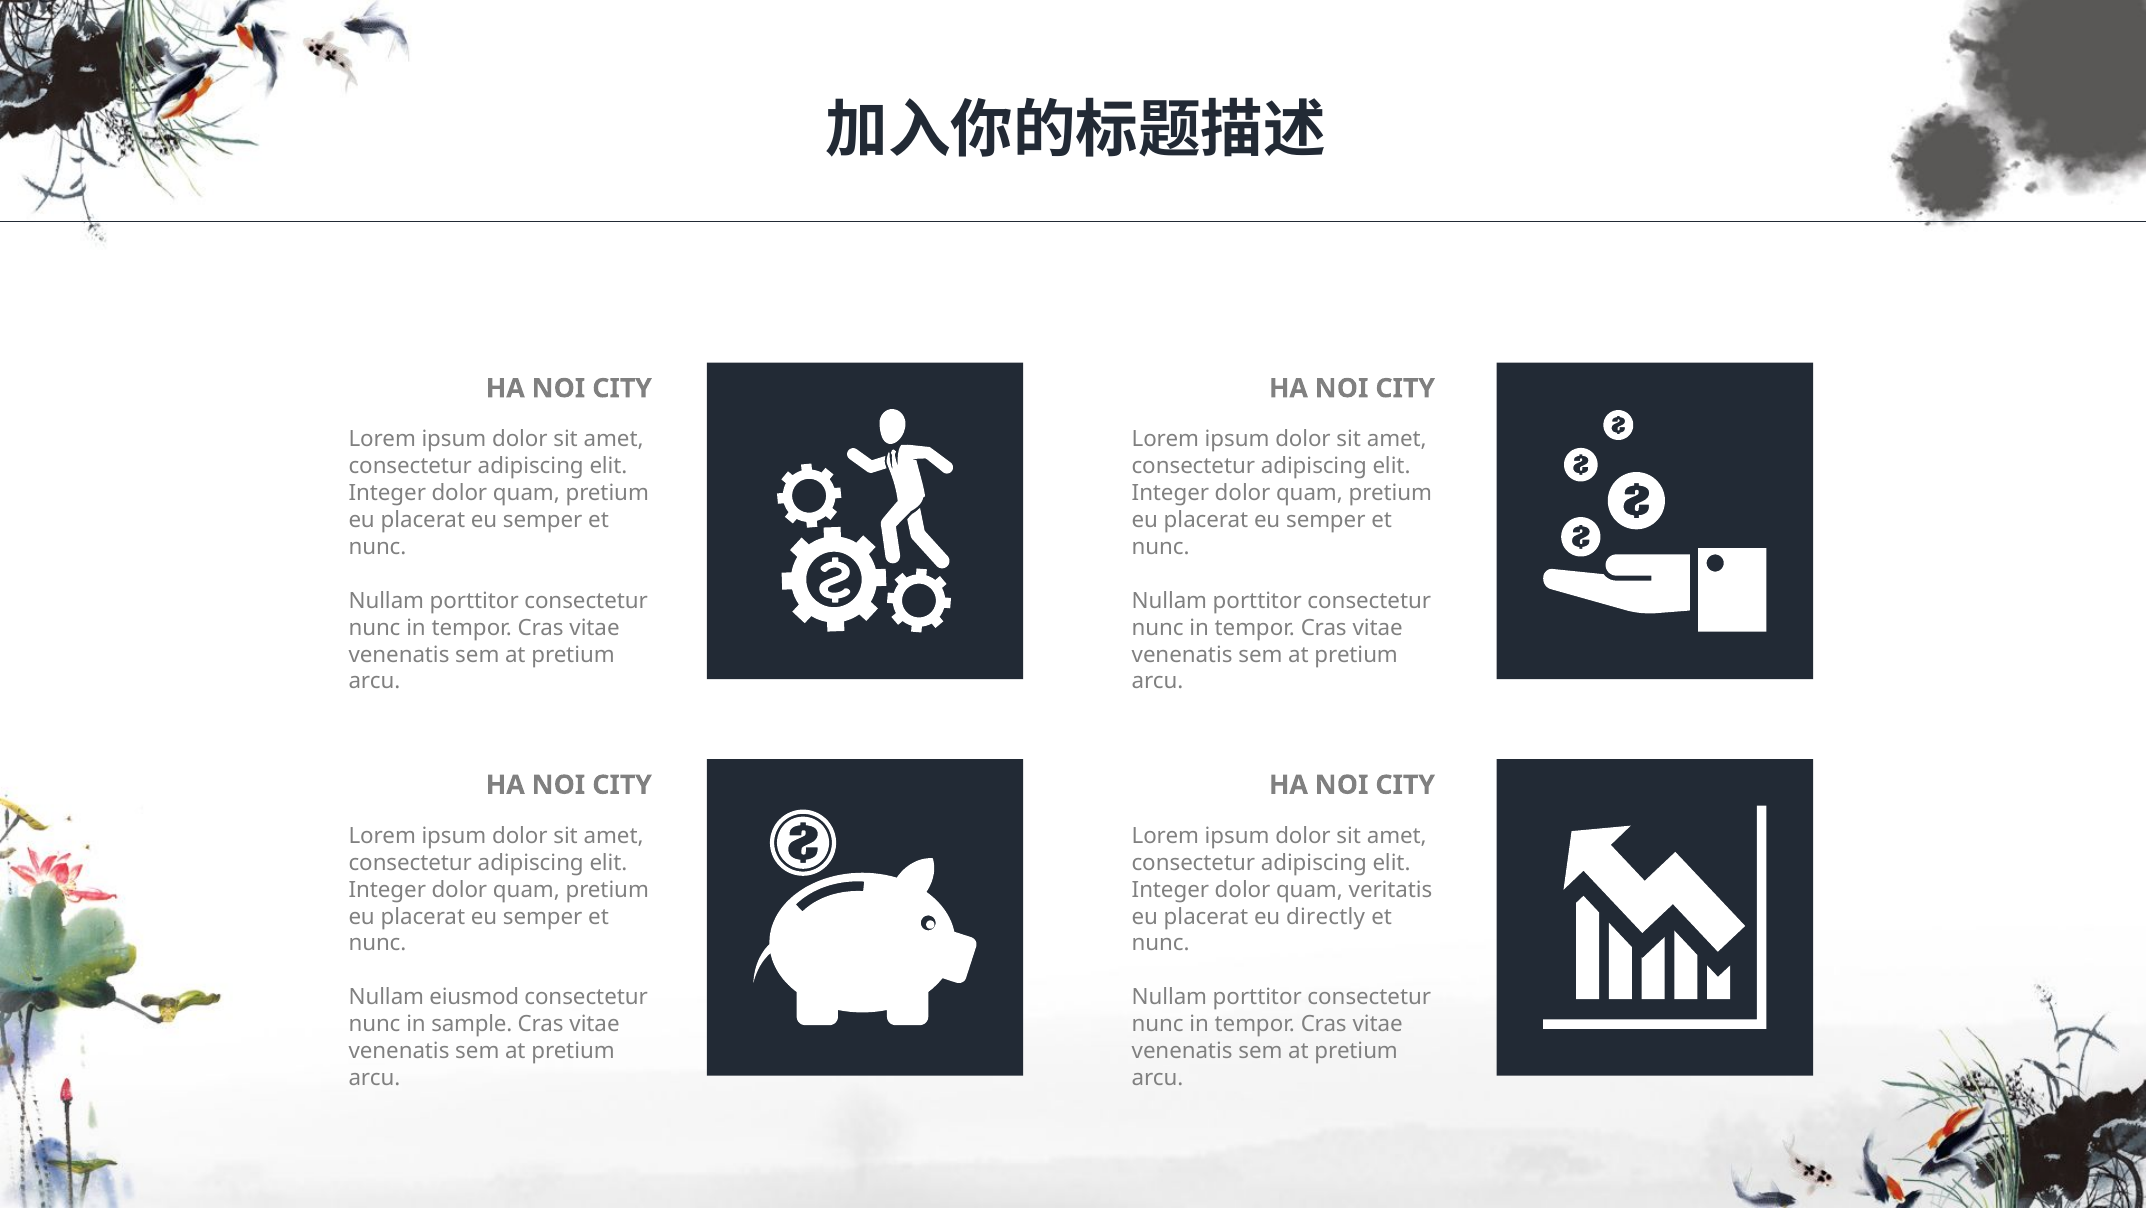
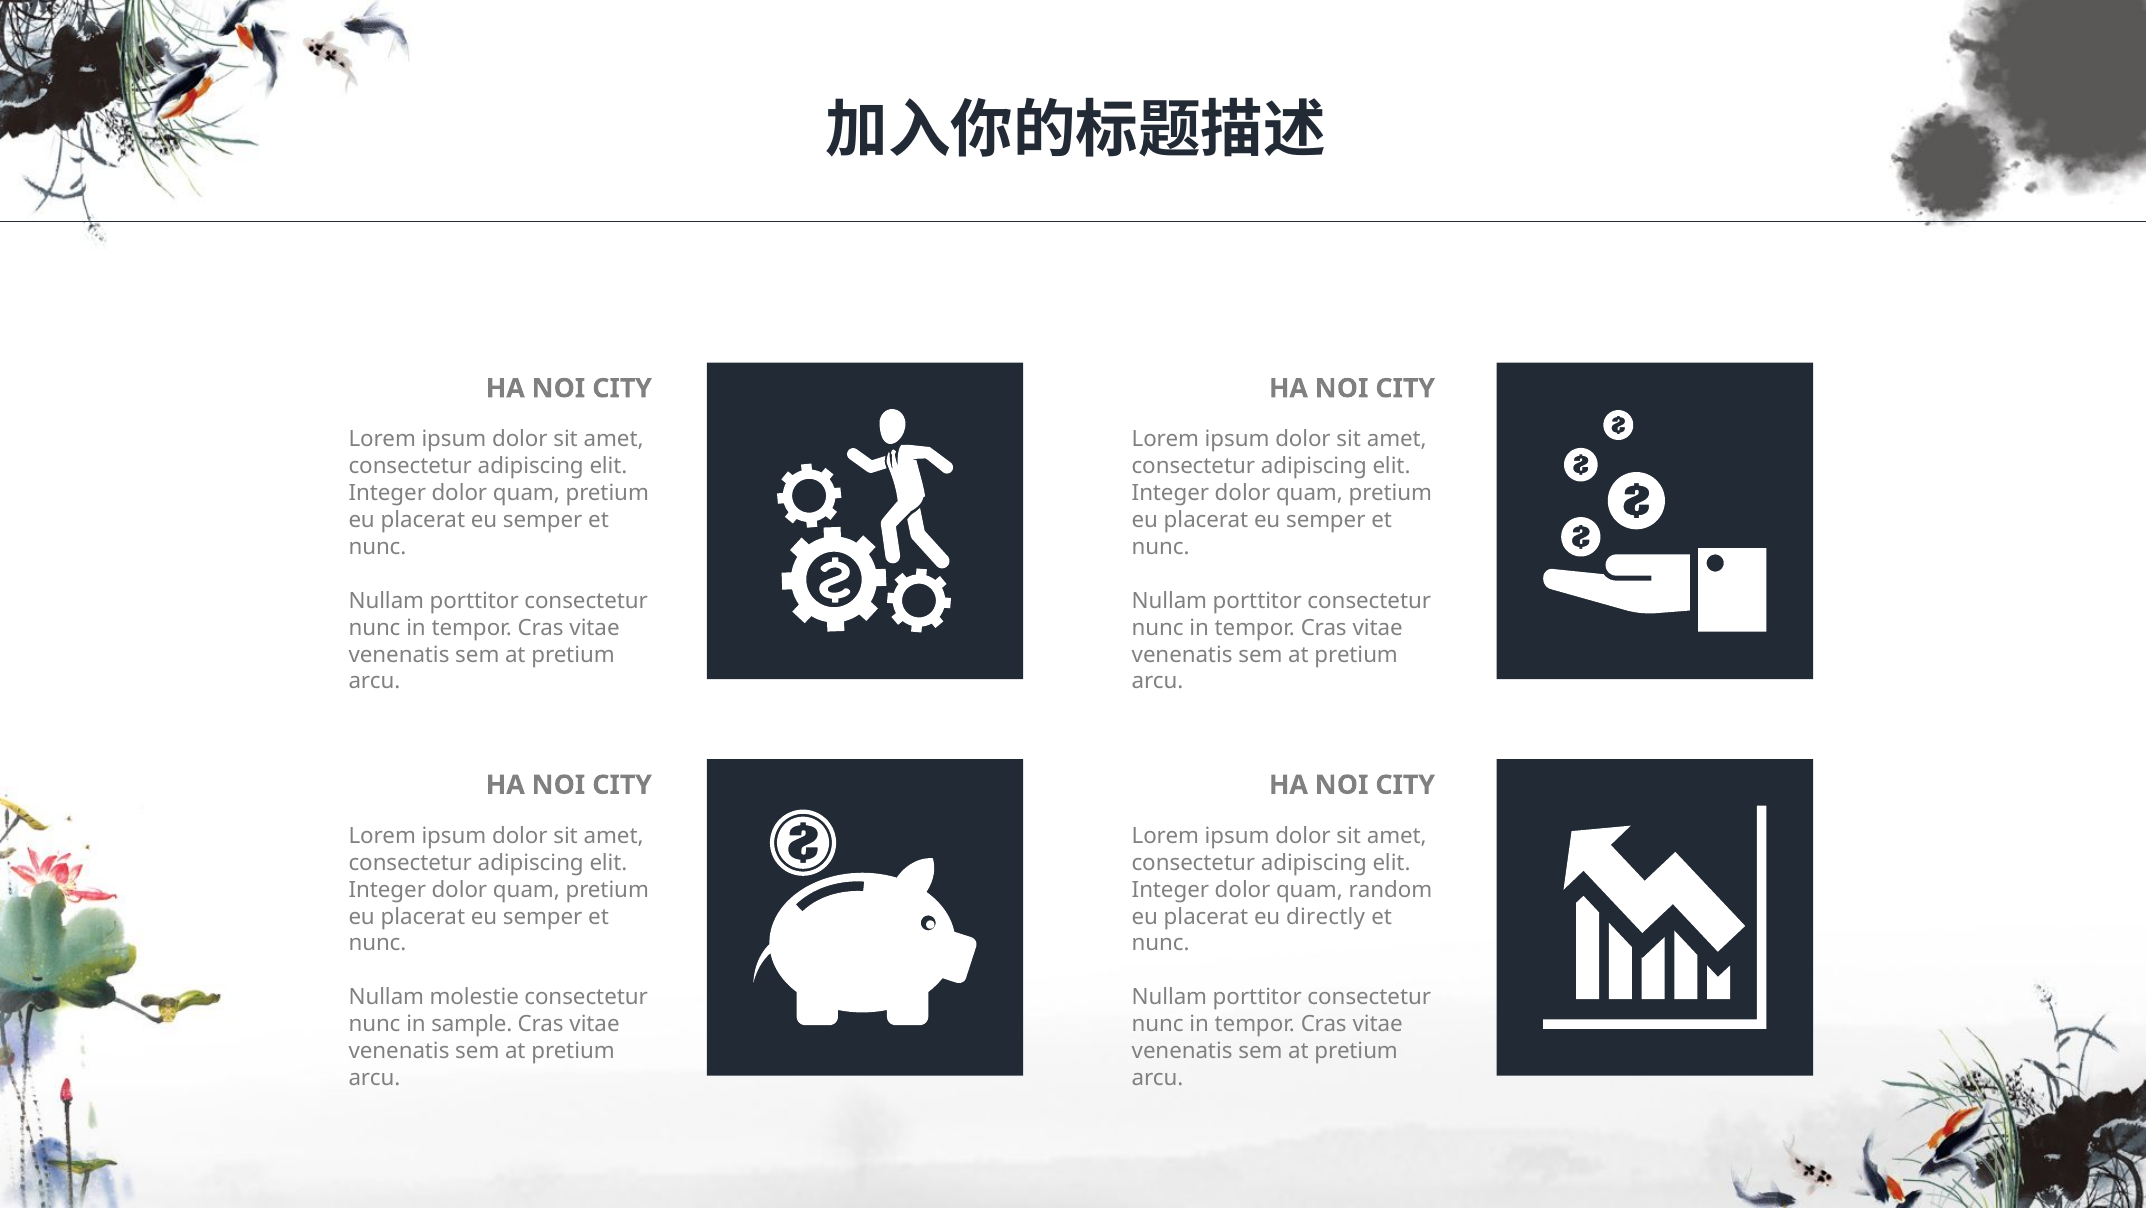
veritatis: veritatis -> random (1390, 889)
eiusmod: eiusmod -> molestie (474, 997)
